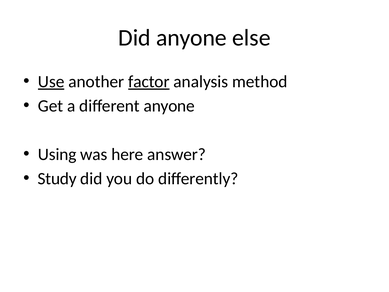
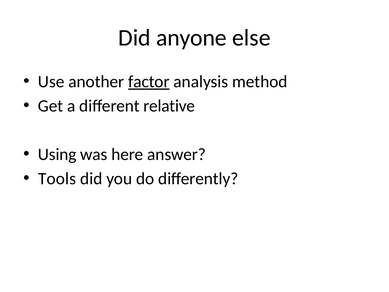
Use underline: present -> none (51, 82)
different anyone: anyone -> relative (169, 106)
Study: Study -> Tools (57, 178)
